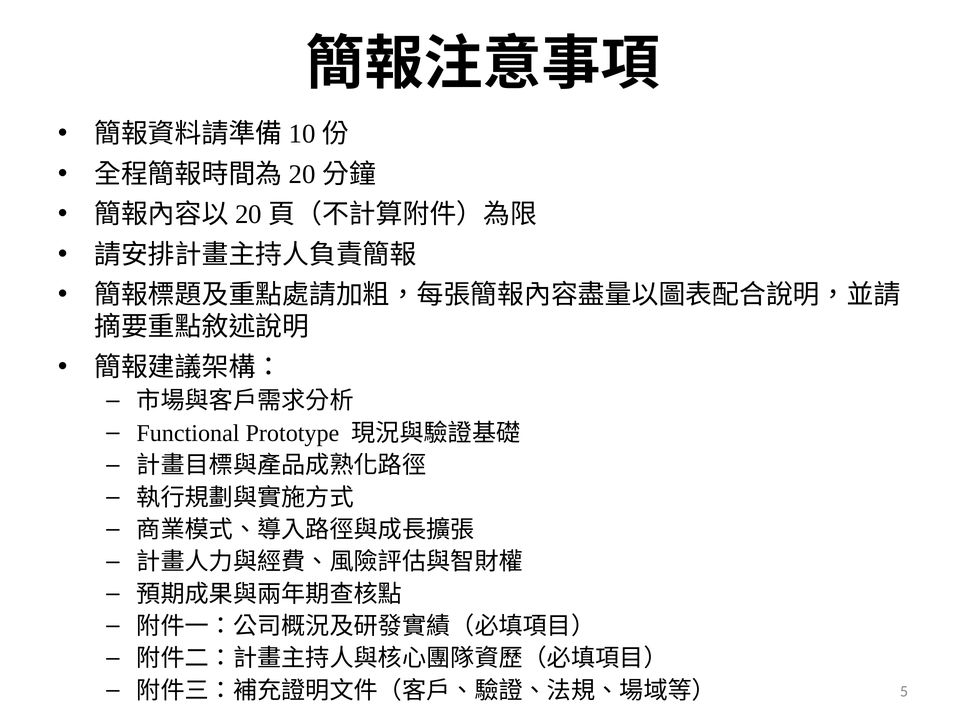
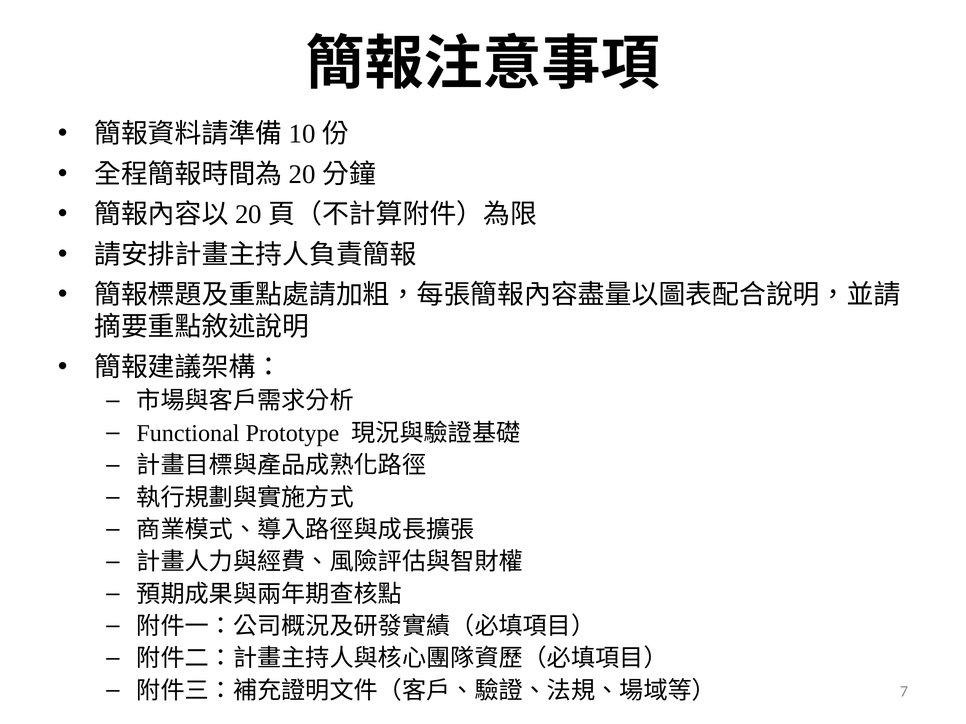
5: 5 -> 7 (904, 692)
